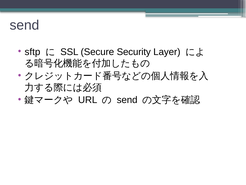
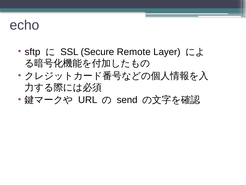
send: send -> echo (25, 25)
Security: Security -> Remote (134, 52)
